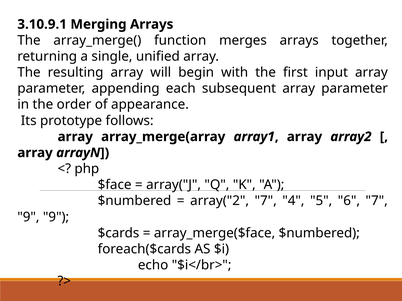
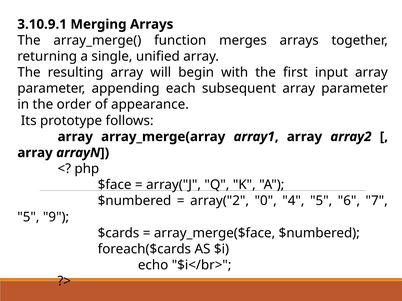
array("2 7: 7 -> 0 (266, 201)
9: 9 -> 5 (28, 217)
